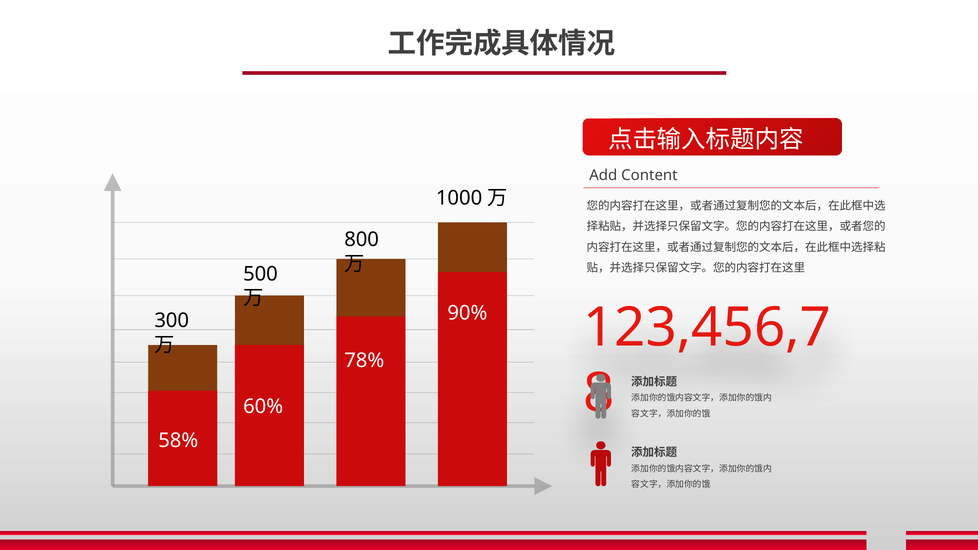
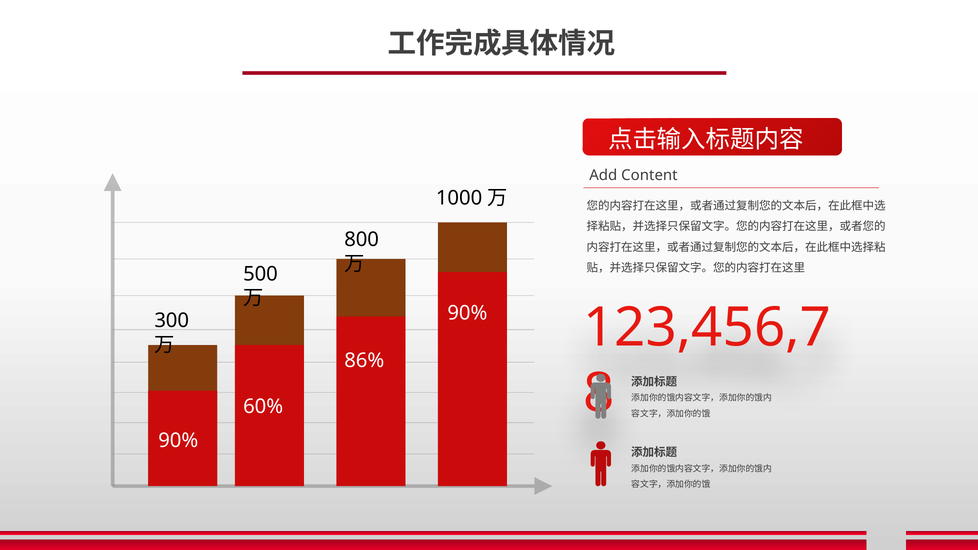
78%: 78% -> 86% (364, 360)
58%: 58% -> 90% (178, 440)
